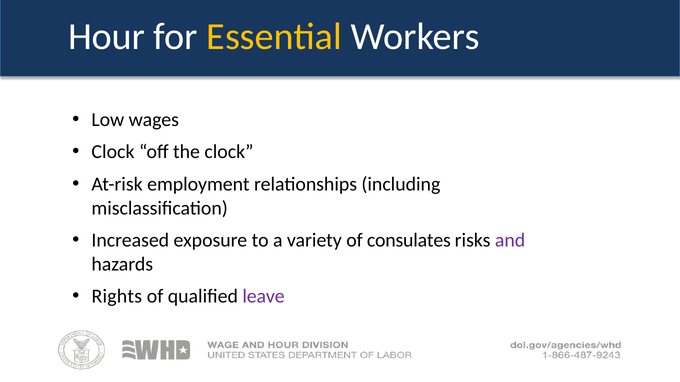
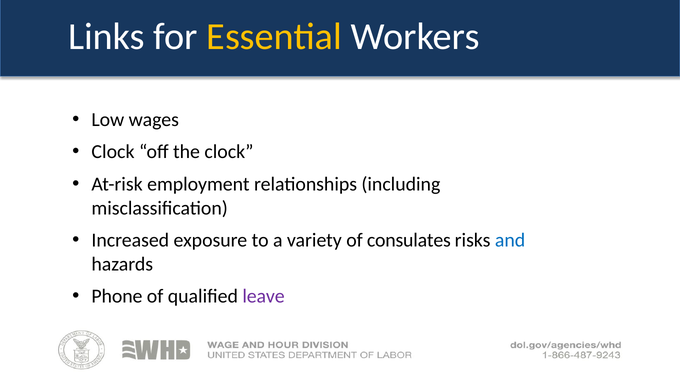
Hour: Hour -> Links (107, 37)
and colour: purple -> blue (510, 241)
Rights: Rights -> Phone (117, 297)
